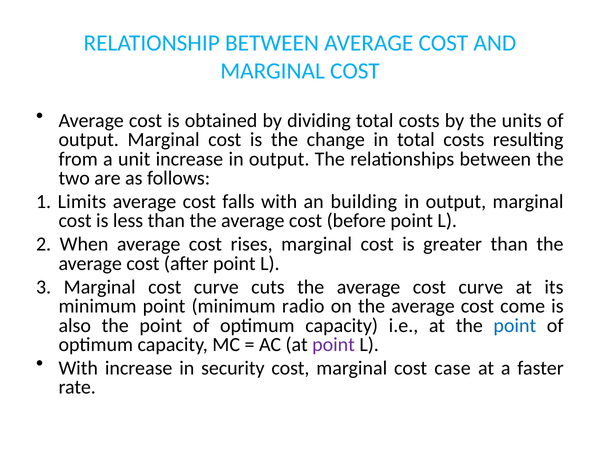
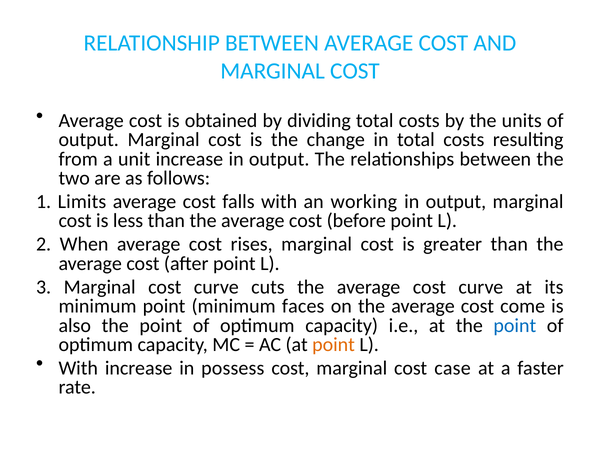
building: building -> working (364, 202)
radio: radio -> faces (303, 306)
point colour: purple -> orange (334, 345)
security: security -> possess (233, 368)
